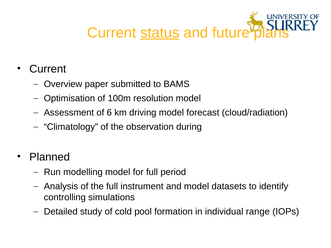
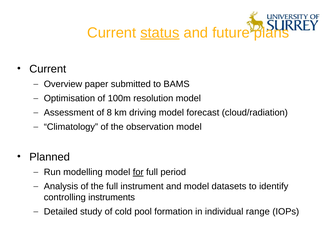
6: 6 -> 8 (109, 113)
observation during: during -> model (189, 127)
for underline: none -> present (138, 172)
simulations: simulations -> instruments (112, 198)
